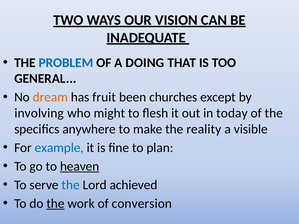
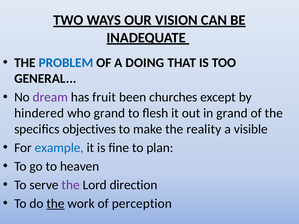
dream colour: orange -> purple (50, 97)
involving: involving -> hindered (39, 113)
who might: might -> grand (109, 113)
in today: today -> grand (232, 113)
anywhere: anywhere -> objectives (89, 129)
heaven underline: present -> none (80, 166)
the colour: blue -> purple (71, 185)
achieved: achieved -> direction (134, 185)
conversion: conversion -> perception (142, 204)
